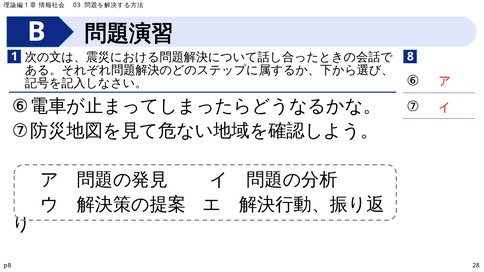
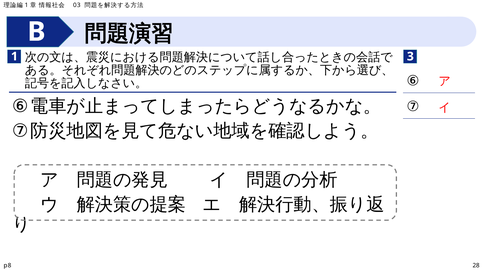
8: 8 -> 3 (410, 57)
